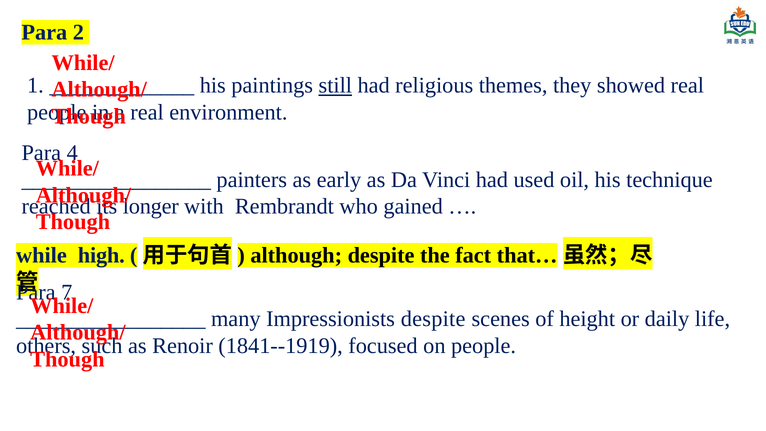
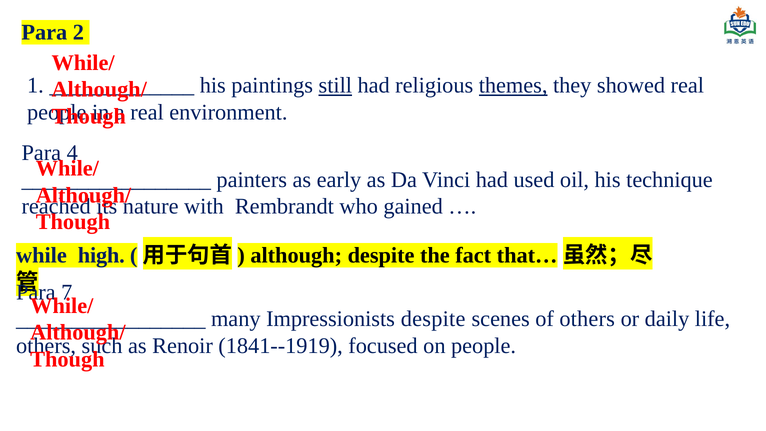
themes underline: none -> present (513, 86)
longer: longer -> nature (151, 207)
of height: height -> others (587, 319)
